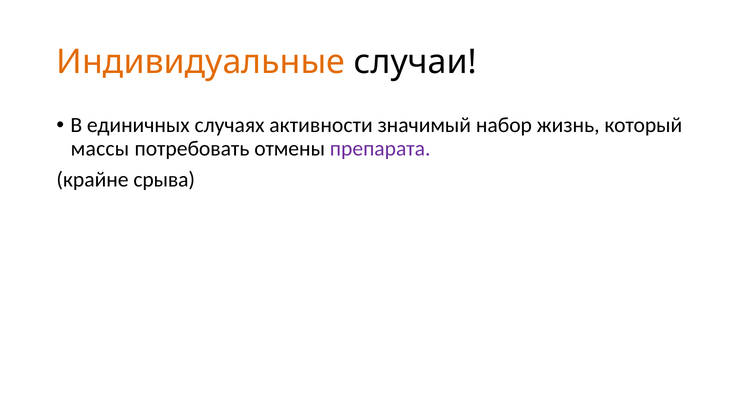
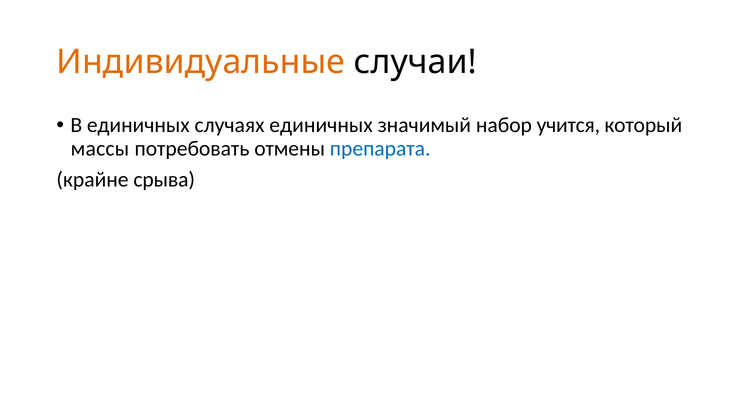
случаях активности: активности -> единичных (321, 125)
жизнь: жизнь -> учится (568, 125)
препарата colour: purple -> blue (380, 149)
